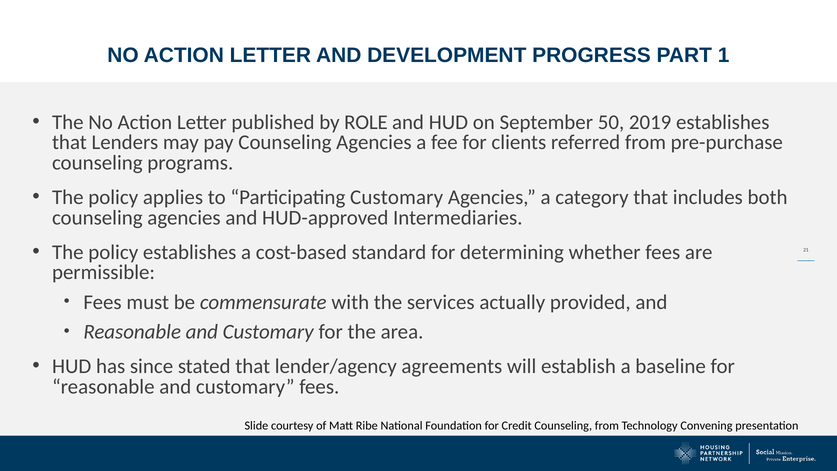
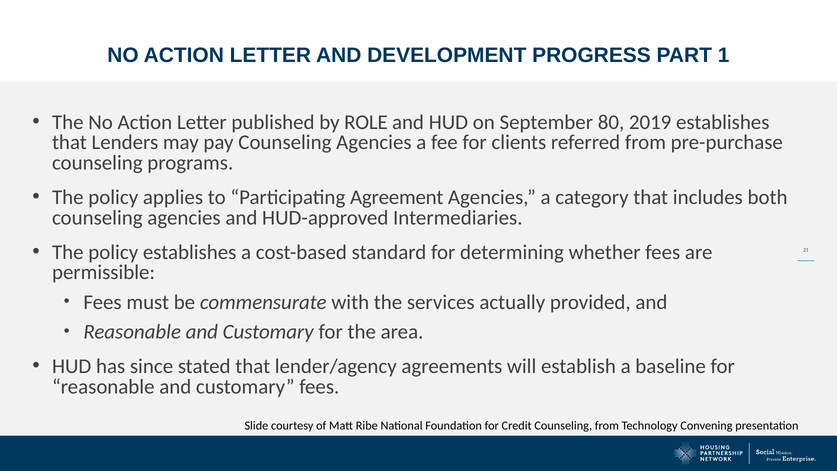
50: 50 -> 80 (611, 122)
Participating Customary: Customary -> Agreement (397, 197)
